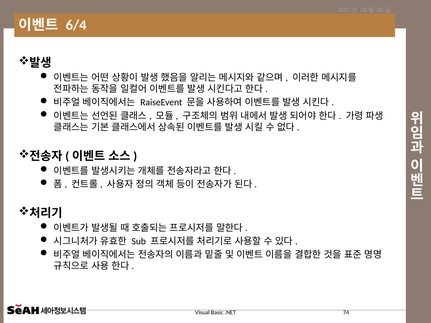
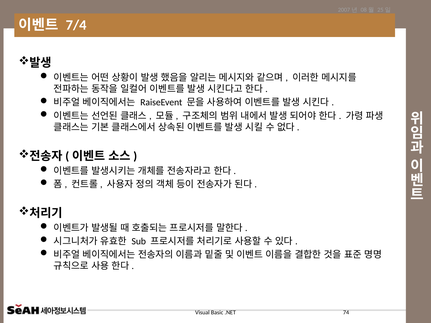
6/4: 6/4 -> 7/4 (76, 25)
